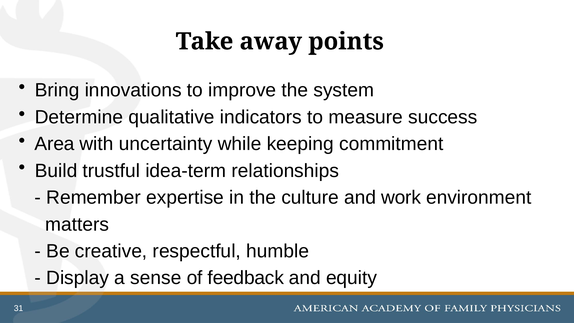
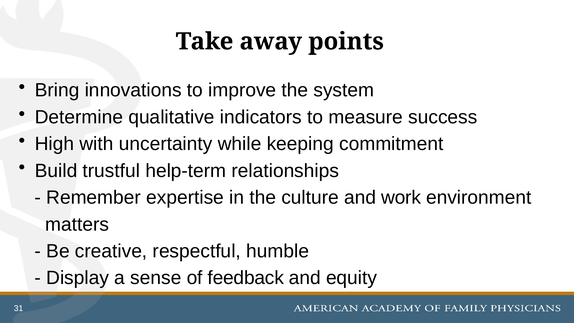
Area: Area -> High (54, 144)
idea-term: idea-term -> help-term (186, 171)
